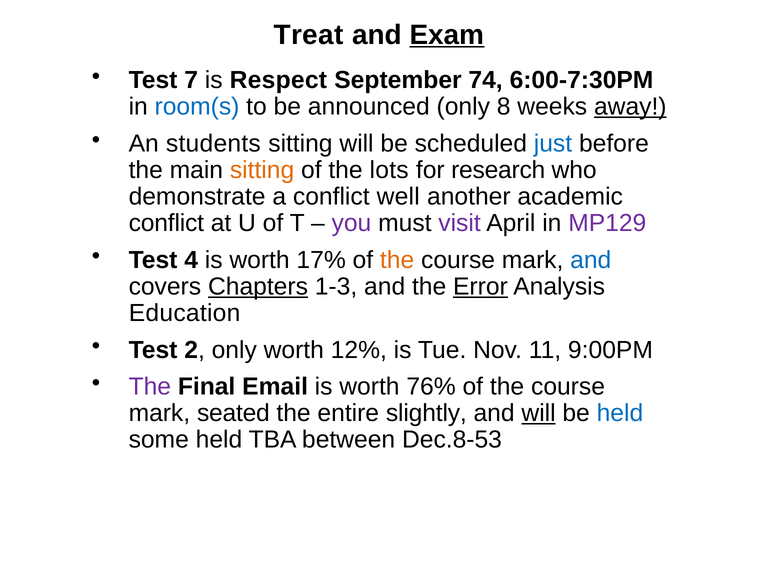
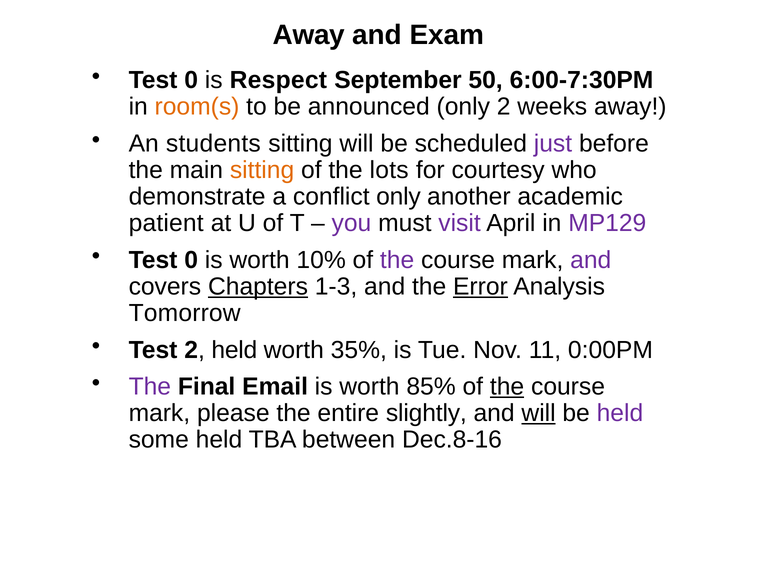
Treat: Treat -> Away (309, 35)
Exam underline: present -> none (447, 35)
7: 7 -> 0 (191, 80)
74: 74 -> 50 (486, 80)
room(s colour: blue -> orange (197, 107)
only 8: 8 -> 2 (504, 107)
away underline: present -> none (630, 107)
just colour: blue -> purple (553, 143)
research: research -> courtesy (498, 170)
conflict well: well -> only (398, 196)
conflict: conflict -> patient (166, 223)
4: 4 -> 0 (191, 260)
17%: 17% -> 10% (321, 260)
the colour: orange -> purple (397, 260)
and colour: blue -> purple (591, 260)
Education: Education -> Tomorrow (185, 313)
2 only: only -> held (234, 350)
12%: 12% -> 35% (359, 350)
9:00PM: 9:00PM -> 0:00PM (610, 350)
76%: 76% -> 85% (431, 386)
the underline: none -> present (507, 386)
seated: seated -> please (233, 413)
held colour: blue -> purple (620, 413)
Dec.8-53: Dec.8-53 -> Dec.8-16 (452, 439)
